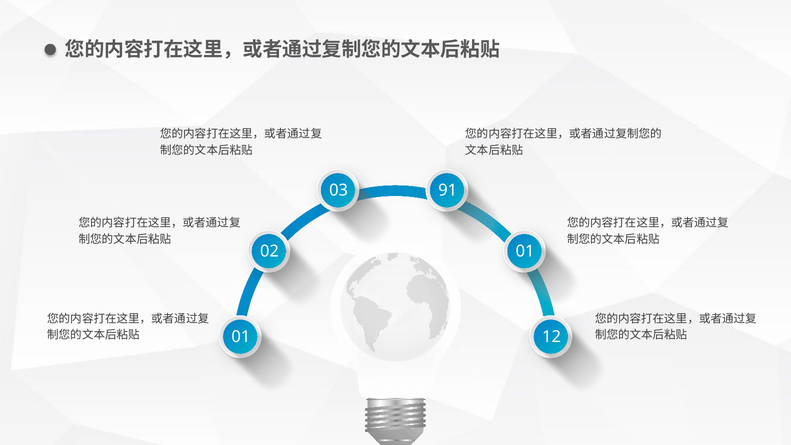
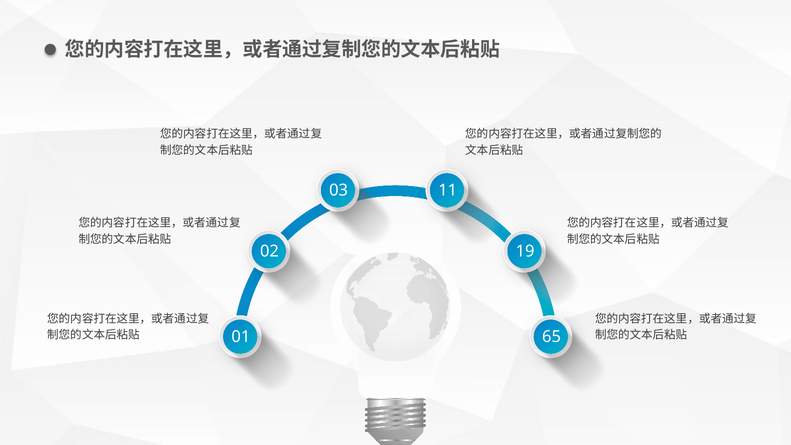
91: 91 -> 11 (448, 190)
02 01: 01 -> 19 (525, 251)
12: 12 -> 65 (552, 337)
